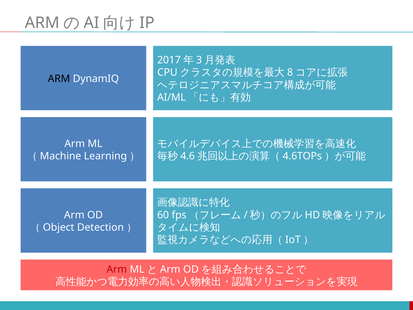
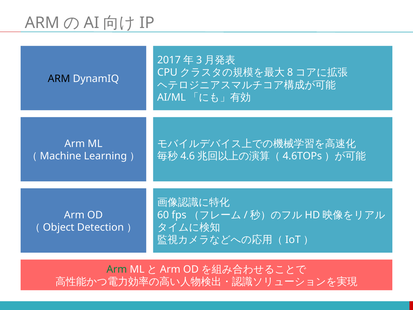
Arm colour: red -> green (117, 269)
